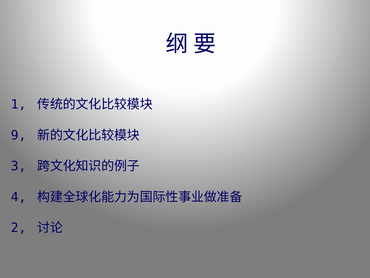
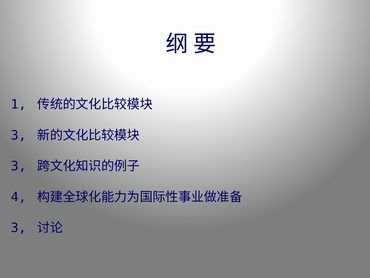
9: 9 -> 3 (19, 135)
2: 2 -> 3 (19, 228)
